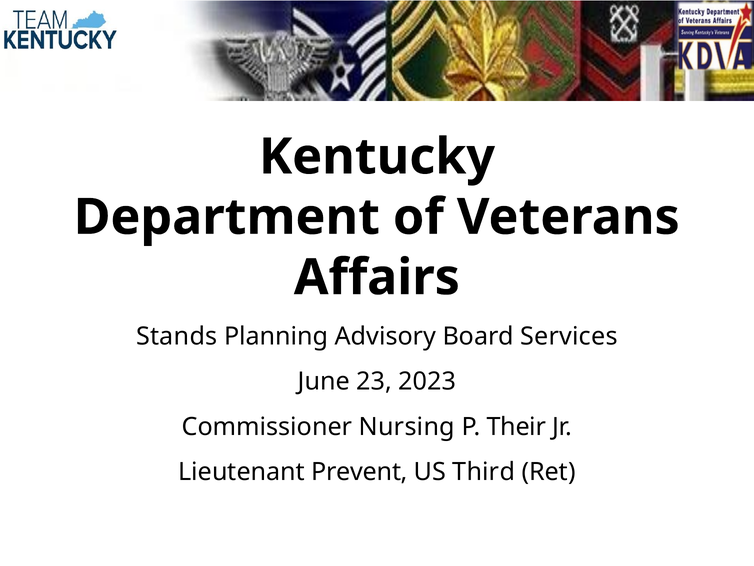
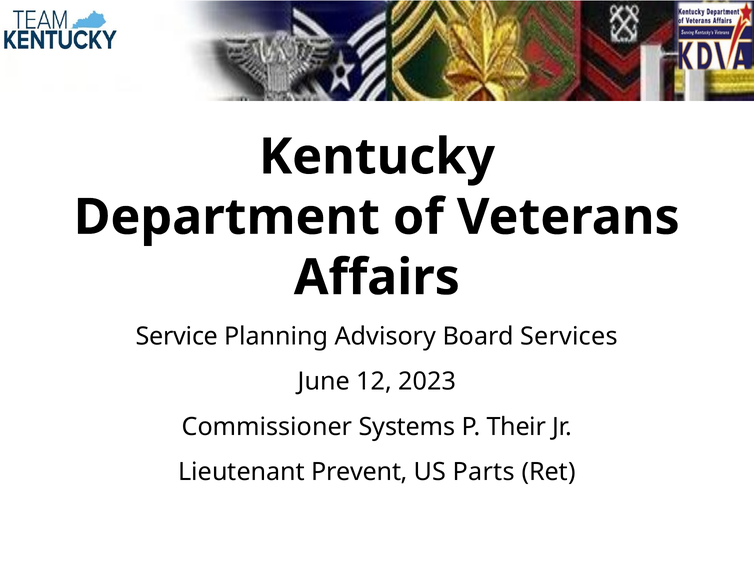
Stands: Stands -> Service (177, 336)
23: 23 -> 12 (374, 381)
Nursing: Nursing -> Systems (407, 426)
Third: Third -> Parts (484, 472)
